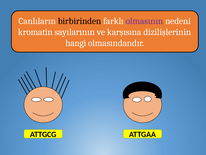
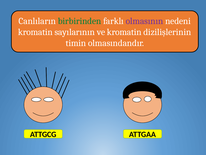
birbirinden colour: black -> green (80, 21)
ve karşısına: karşısına -> kromatin (124, 32)
hangi: hangi -> timin (76, 43)
